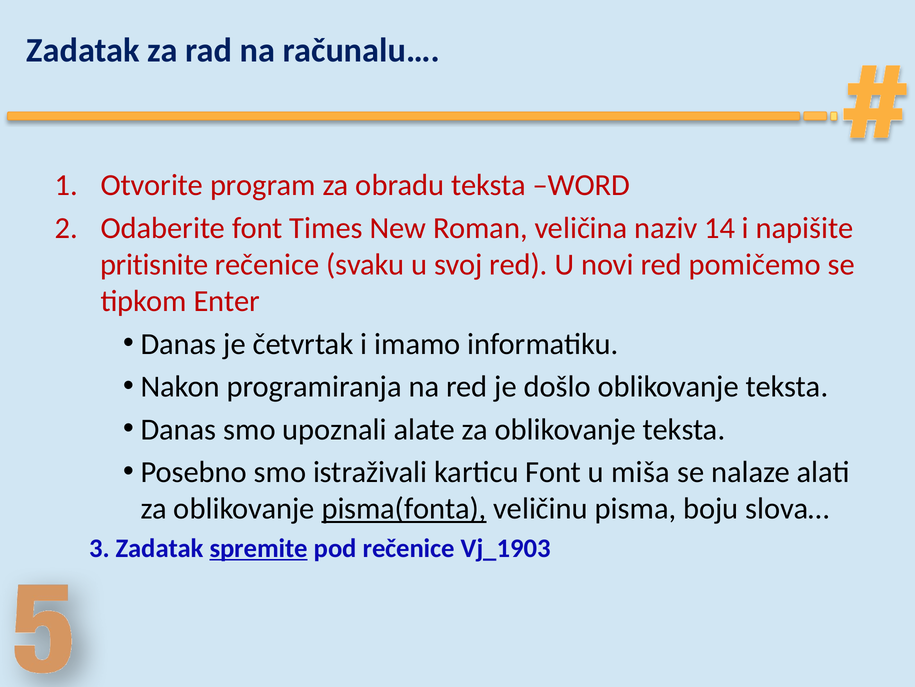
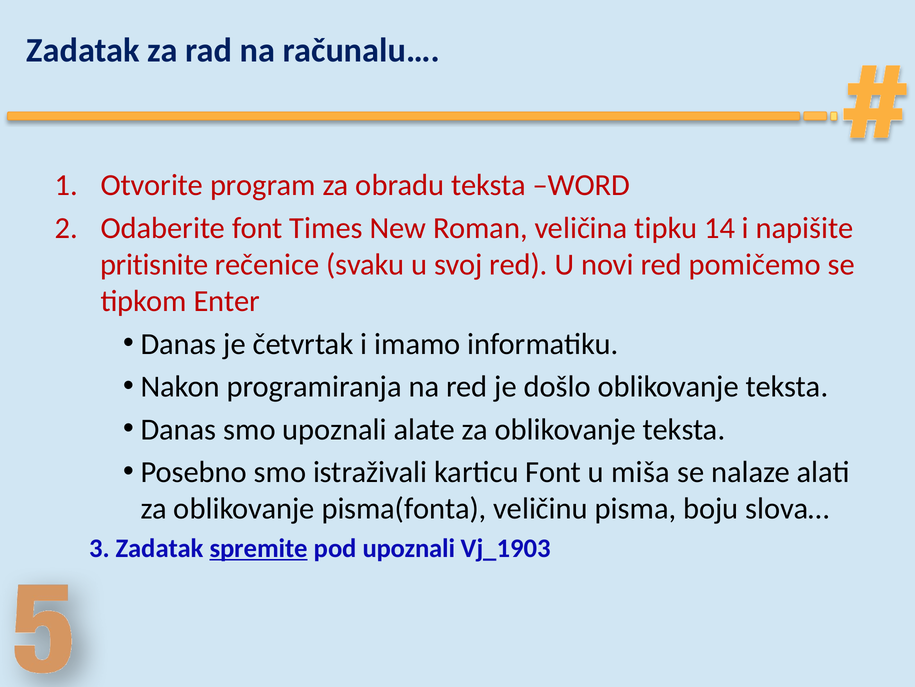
naziv: naziv -> tipku (666, 228)
pisma(fonta underline: present -> none (404, 508)
pod rečenice: rečenice -> upoznali (409, 548)
